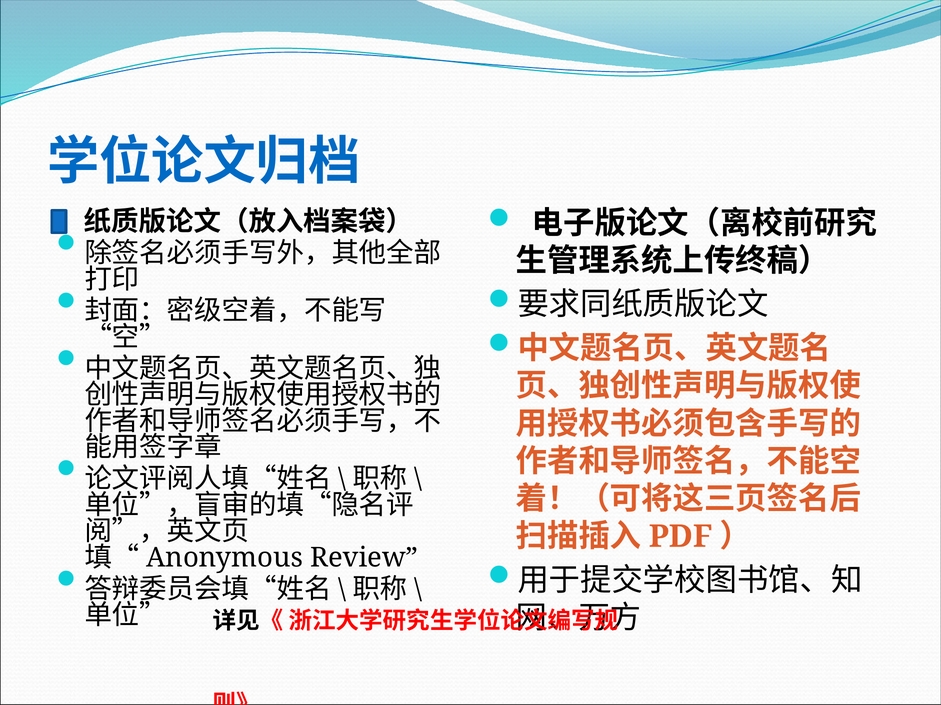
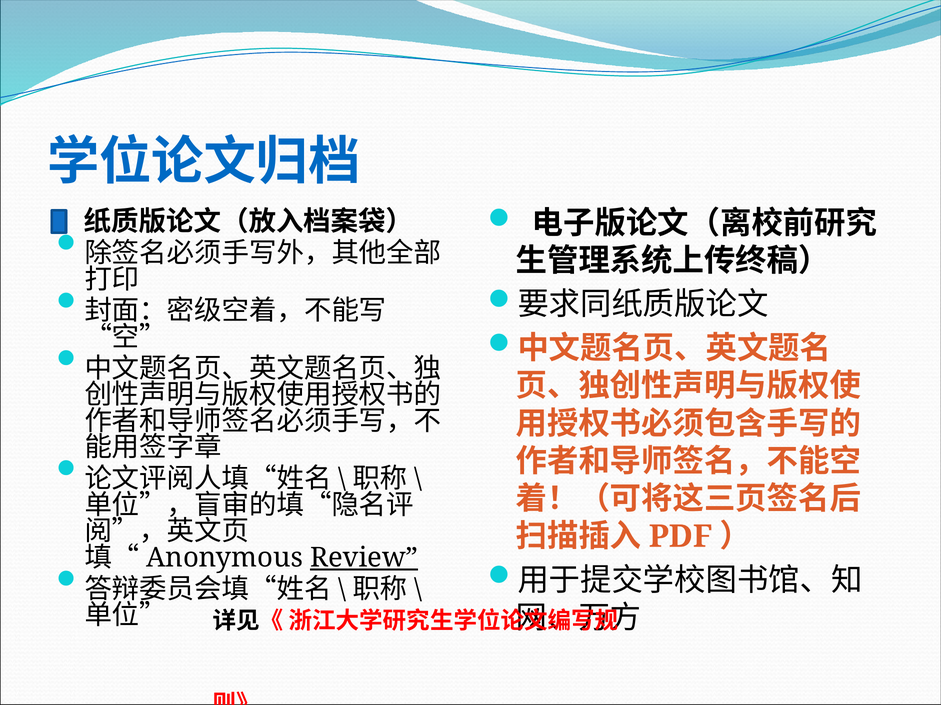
Review underline: none -> present (364, 558)
